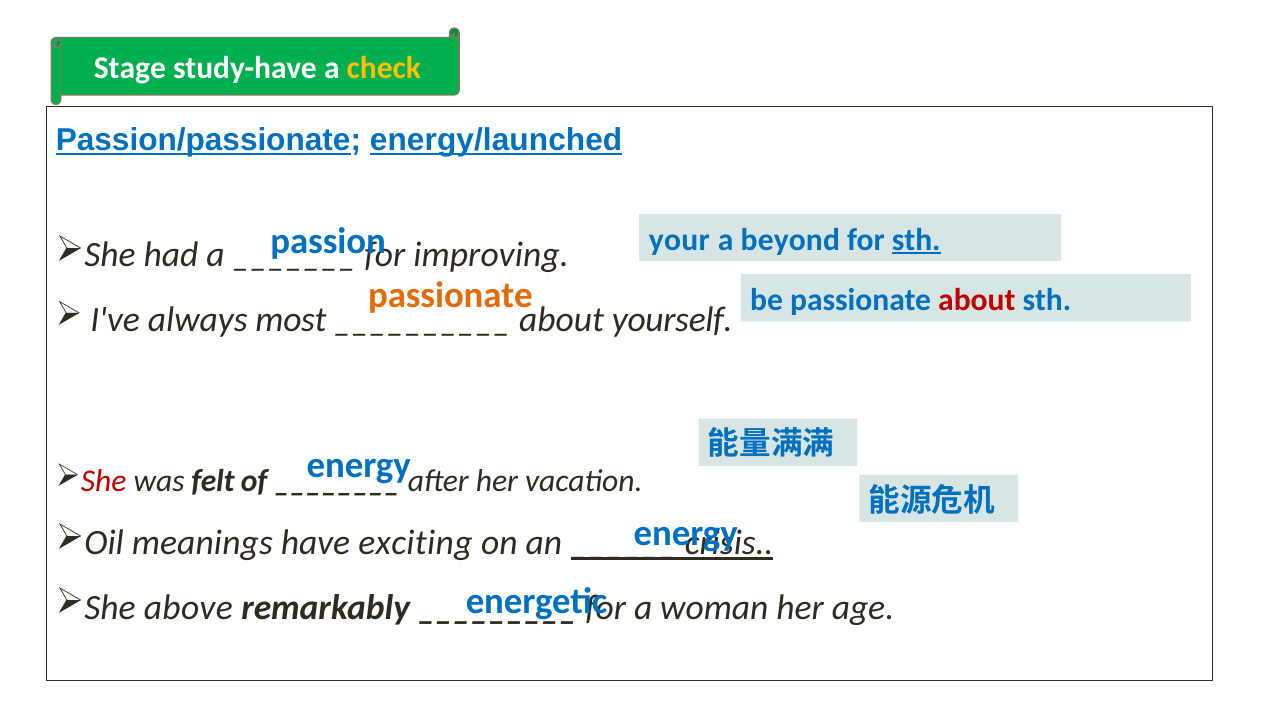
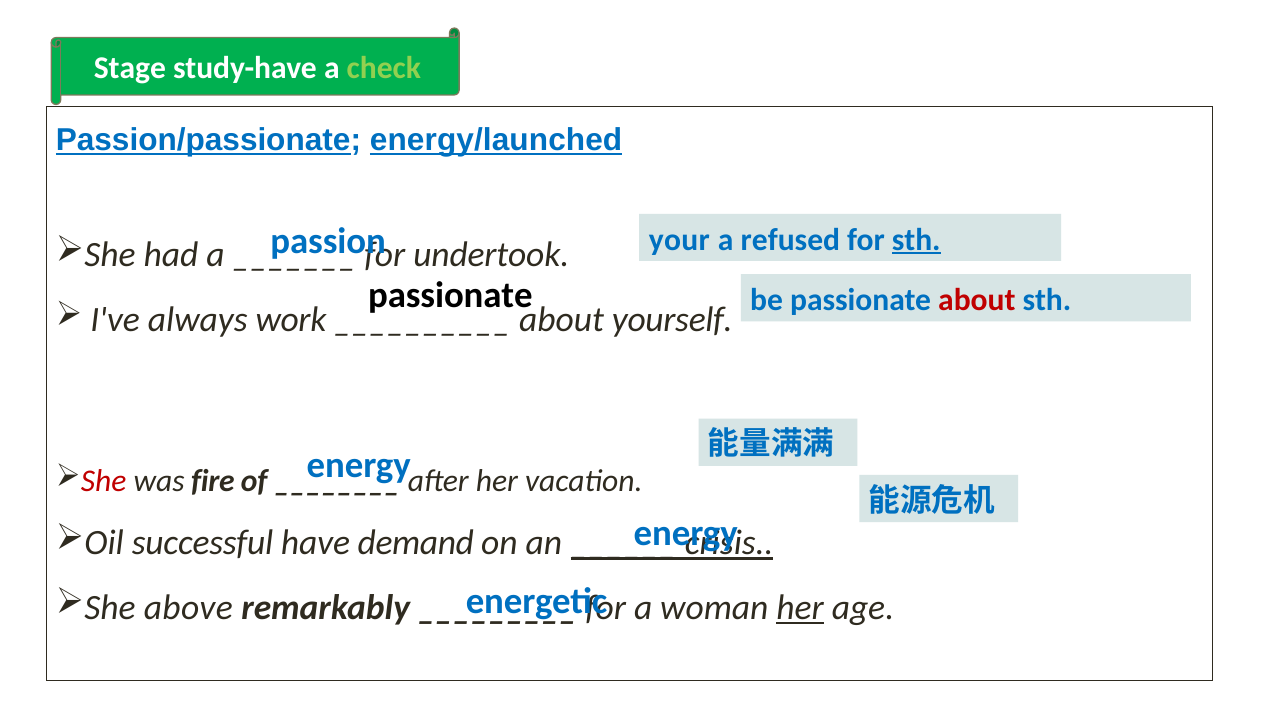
check colour: yellow -> light green (384, 68)
beyond: beyond -> refused (790, 239)
improving: improving -> undertook (491, 255)
passionate colour: orange -> black (450, 295)
most: most -> work (291, 319)
felt: felt -> fire (213, 480)
meanings: meanings -> successful (203, 543)
exciting: exciting -> demand (416, 543)
her underline: none -> present (800, 607)
